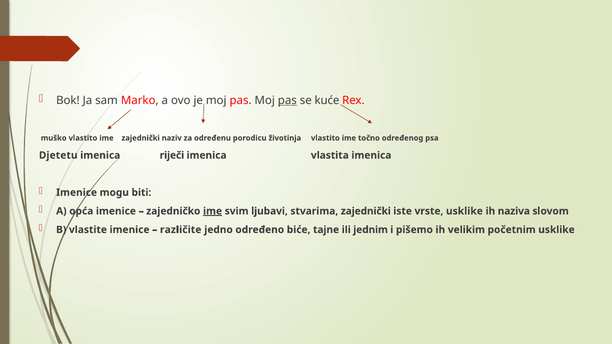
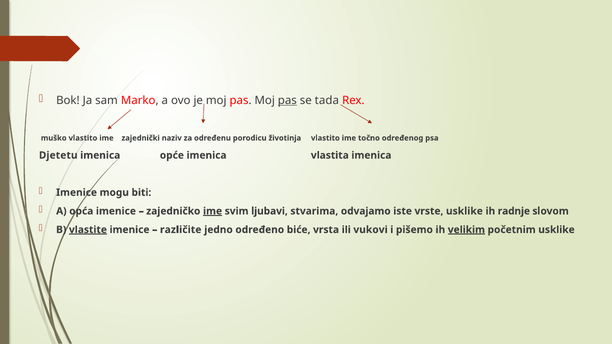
kuće: kuće -> tada (327, 100)
riječi: riječi -> opće (172, 155)
stvarima zajednički: zajednički -> odvajamo (366, 211)
naziva: naziva -> radnje (514, 211)
vlastite underline: none -> present (88, 230)
tajne: tajne -> vrsta (326, 230)
jednim: jednim -> vukovi (371, 230)
velikim underline: none -> present (466, 230)
